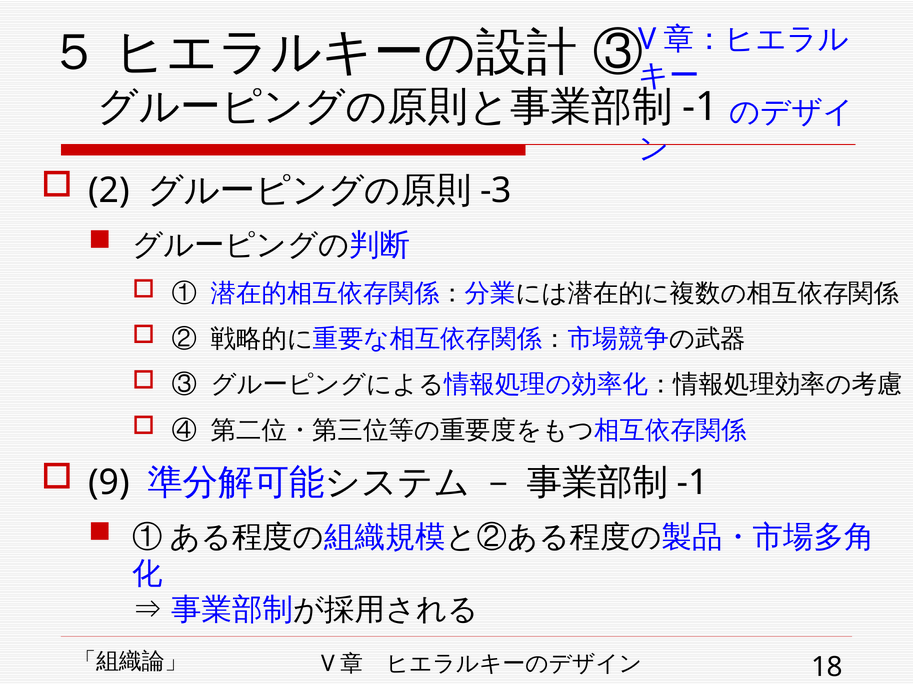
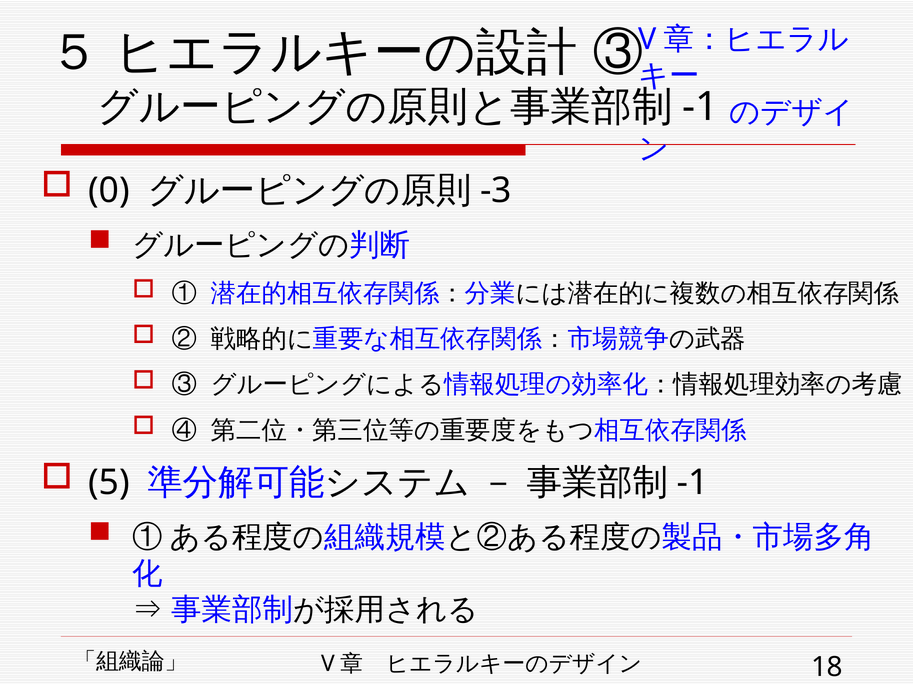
2: 2 -> 0 (109, 191)
9: 9 -> 5 (109, 483)
